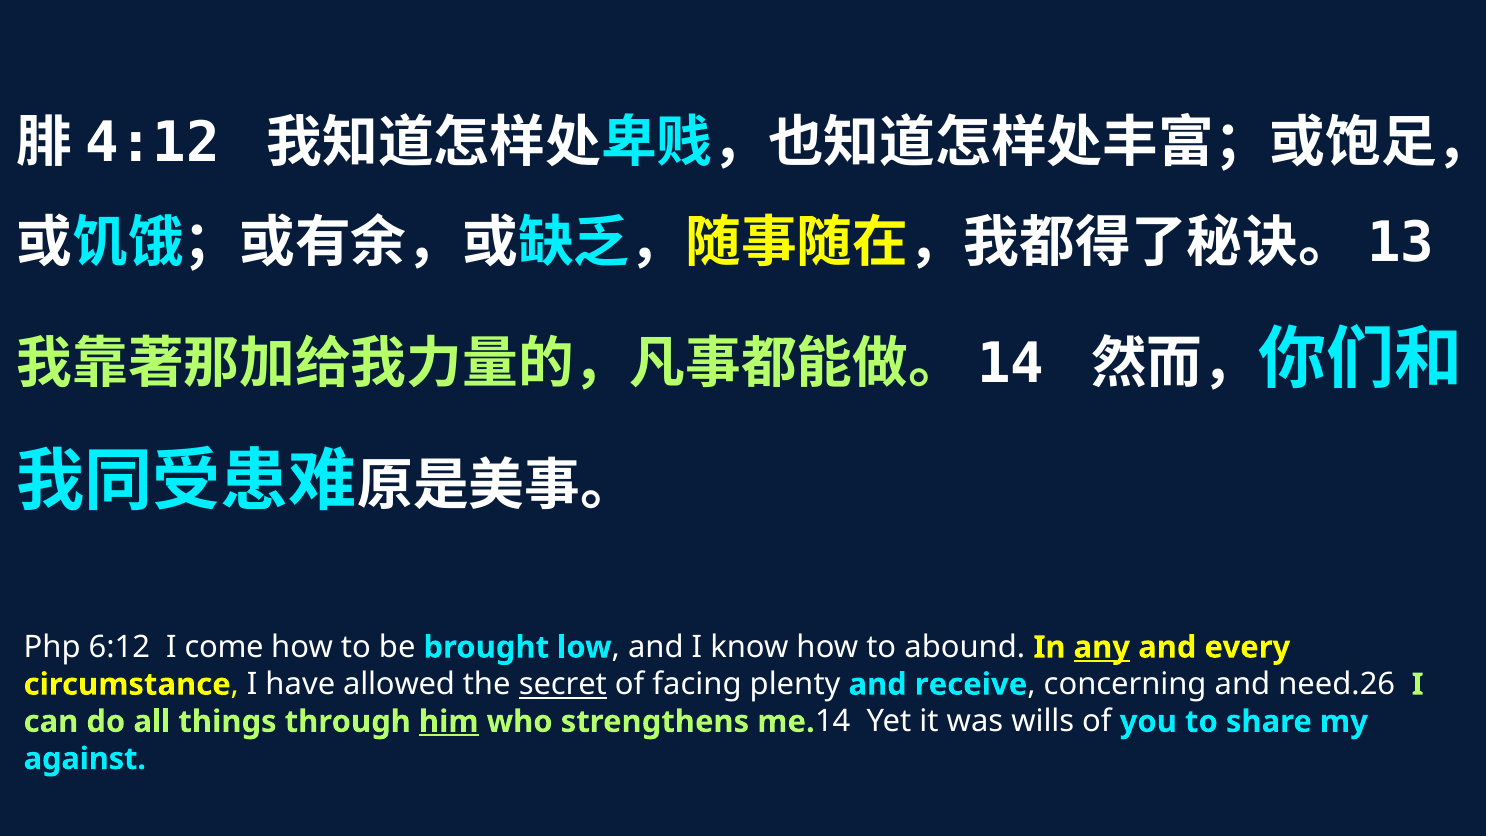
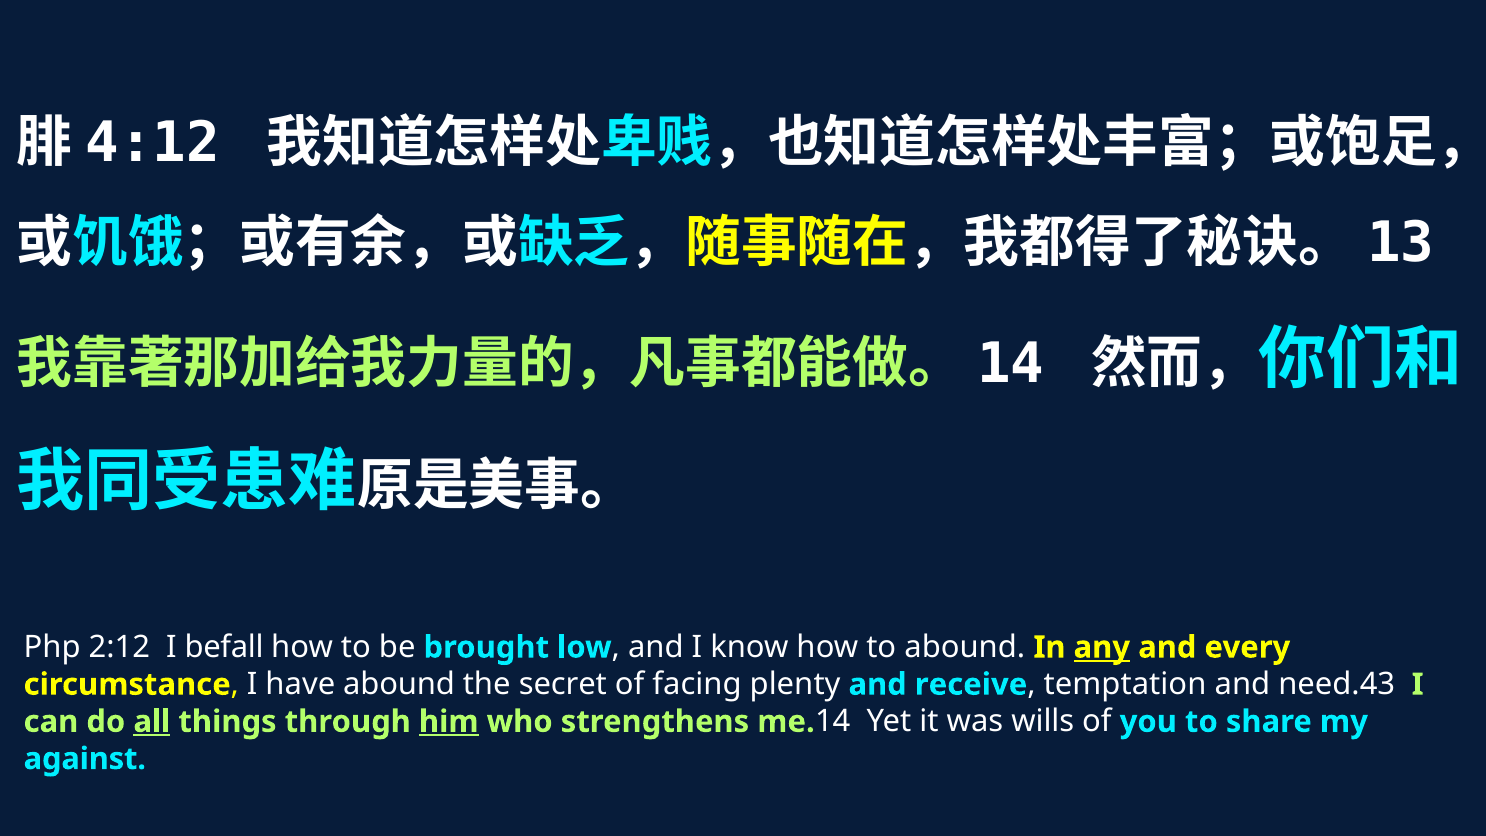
6:12: 6:12 -> 2:12 (119, 647)
come: come -> befall (224, 647)
have allowed: allowed -> abound (399, 684)
secret underline: present -> none (563, 684)
concerning: concerning -> temptation (1125, 684)
need.26: need.26 -> need.43 (1337, 684)
all underline: none -> present (152, 722)
